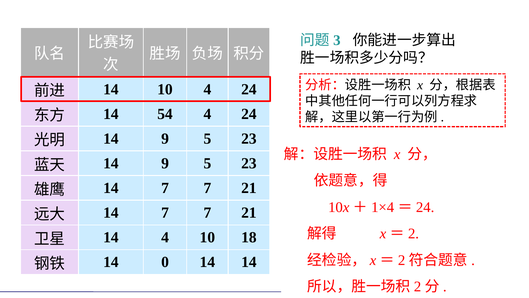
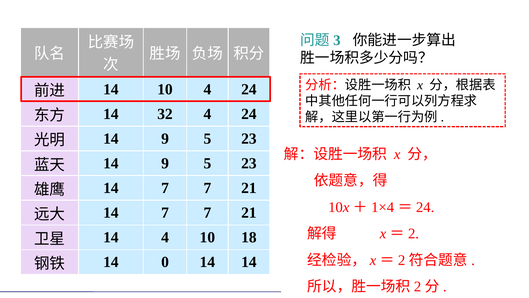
54: 54 -> 32 (165, 114)
